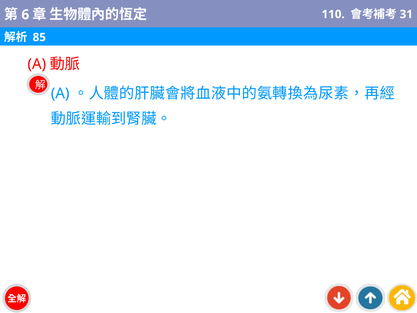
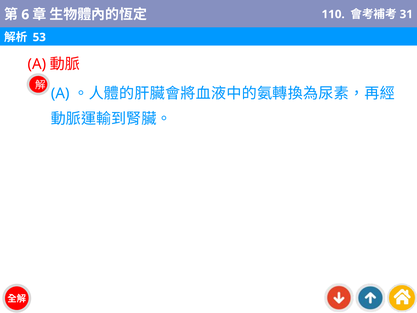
85: 85 -> 53 (39, 37)
